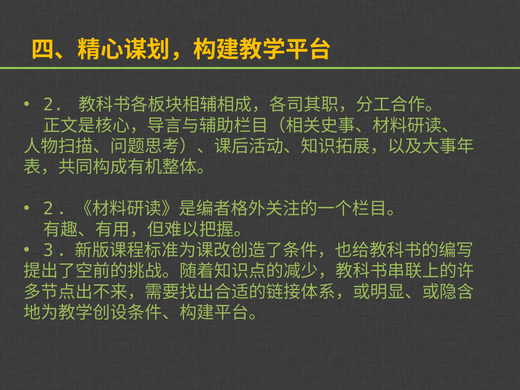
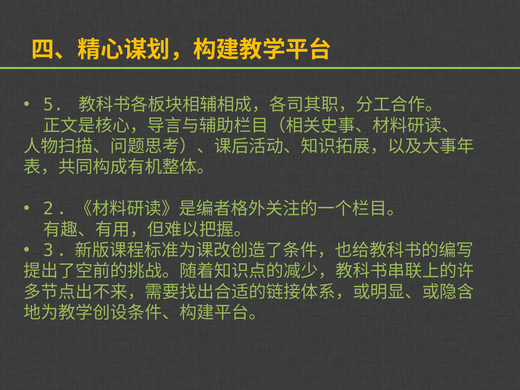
2: 2 -> 5 (53, 105)
